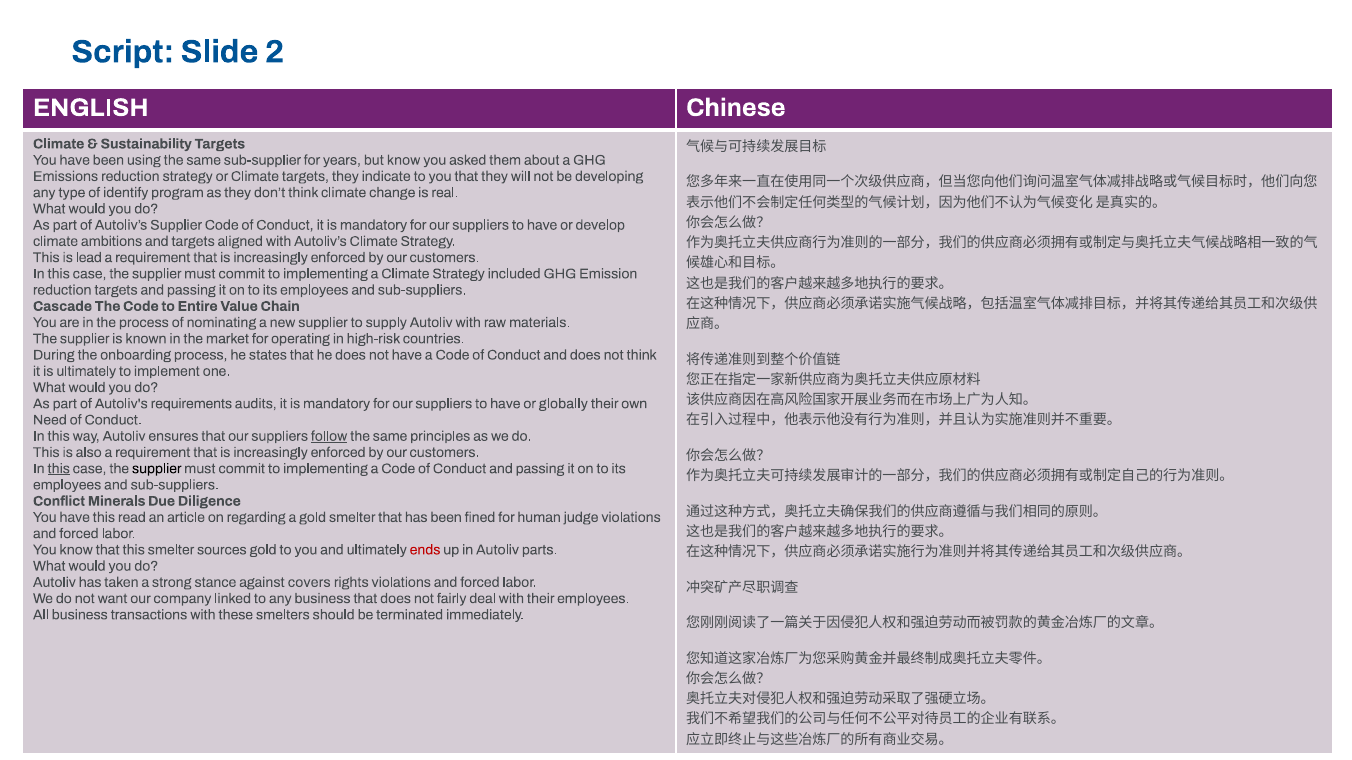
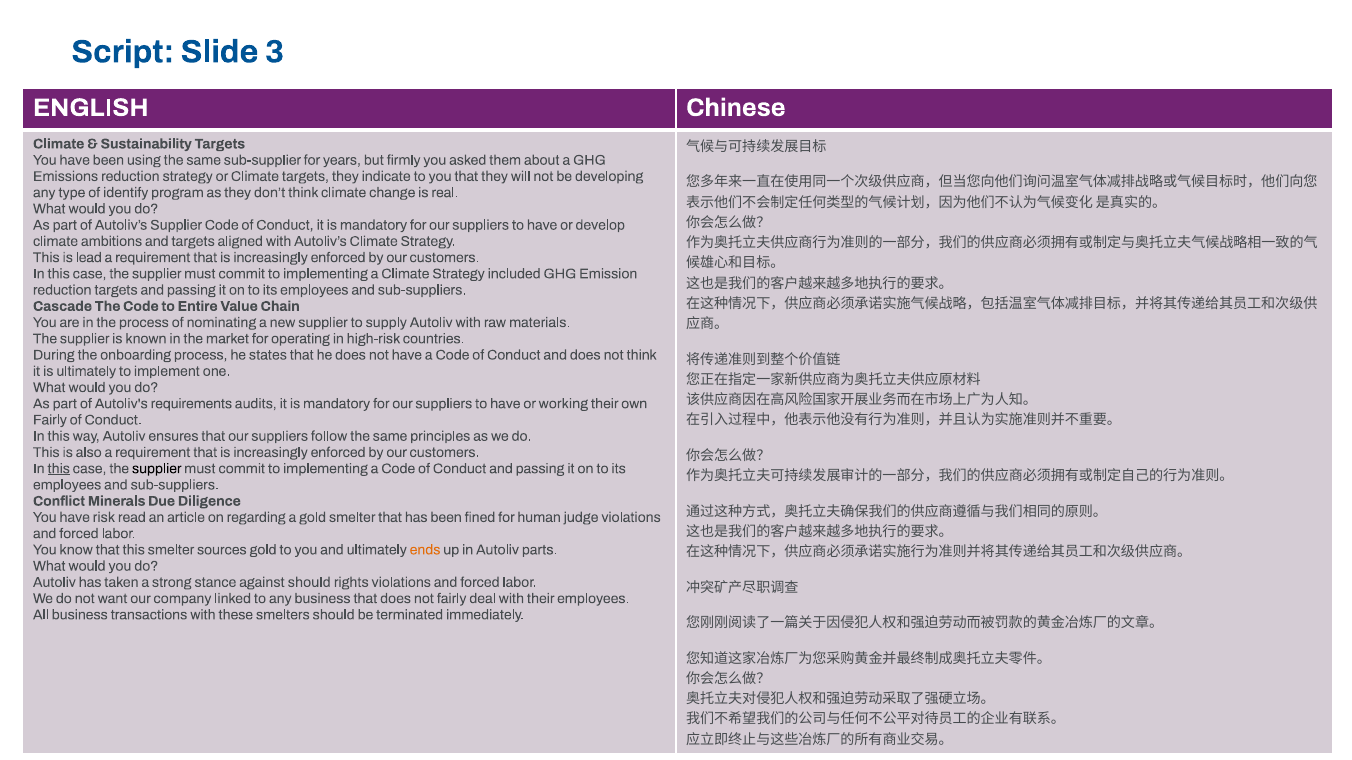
2: 2 -> 3 (274, 52)
but know: know -> firmly (404, 160)
globally: globally -> working (563, 404)
Need: Need -> Fairly (50, 420)
follow underline: present -> none (329, 436)
have this: this -> risk (104, 518)
ends colour: red -> orange (425, 550)
against covers: covers -> should (309, 583)
